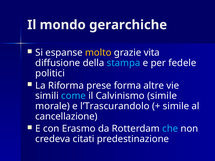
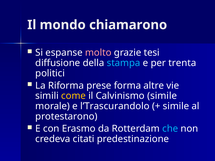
gerarchiche: gerarchiche -> chiamarono (128, 25)
molto colour: yellow -> pink (98, 53)
vita: vita -> tesi (152, 53)
fedele: fedele -> trenta (182, 63)
come colour: light blue -> yellow (73, 96)
cancellazione: cancellazione -> protestarono (66, 117)
